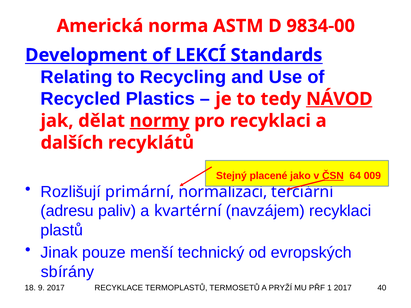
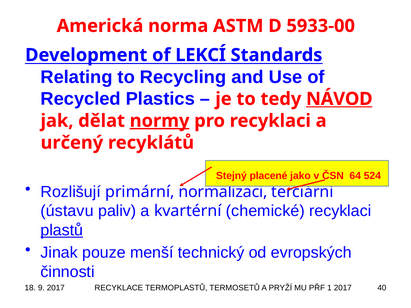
9834-00: 9834-00 -> 5933-00 (321, 26)
dalších: dalších -> určený (72, 143)
ČSN underline: present -> none (333, 176)
009: 009 -> 524 (372, 176)
adresu: adresu -> ústavu (67, 211)
navzájem: navzájem -> chemické (265, 211)
plastů underline: none -> present (62, 230)
sbírány: sbírány -> činnosti (68, 272)
